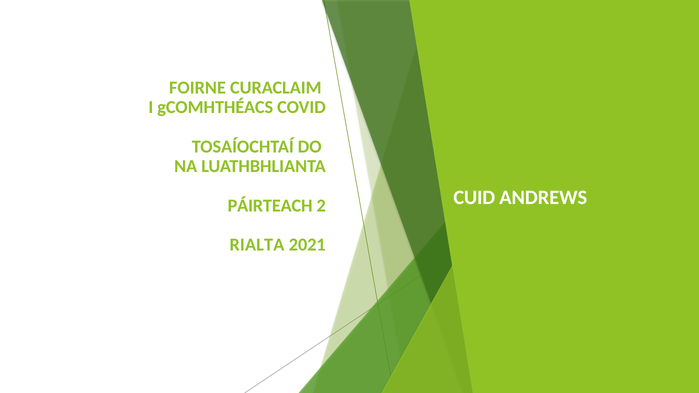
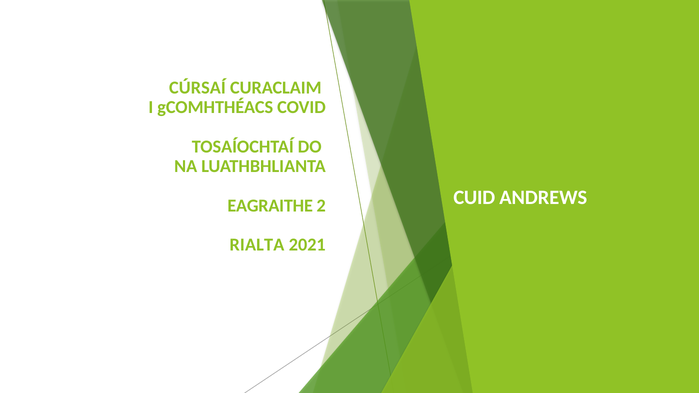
FOIRNE: FOIRNE -> CÚRSAÍ (197, 88)
PÁIRTEACH: PÁIRTEACH -> EAGRAITHE (270, 206)
